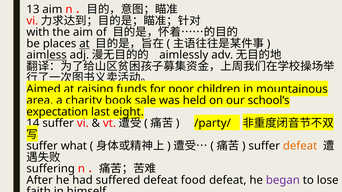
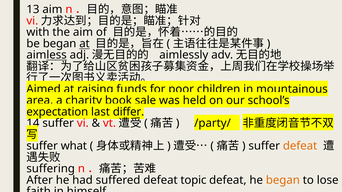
be places: places -> began (60, 44)
eight: eight -> differ (128, 112)
food: food -> topic (193, 180)
began colour: purple -> orange (283, 180)
